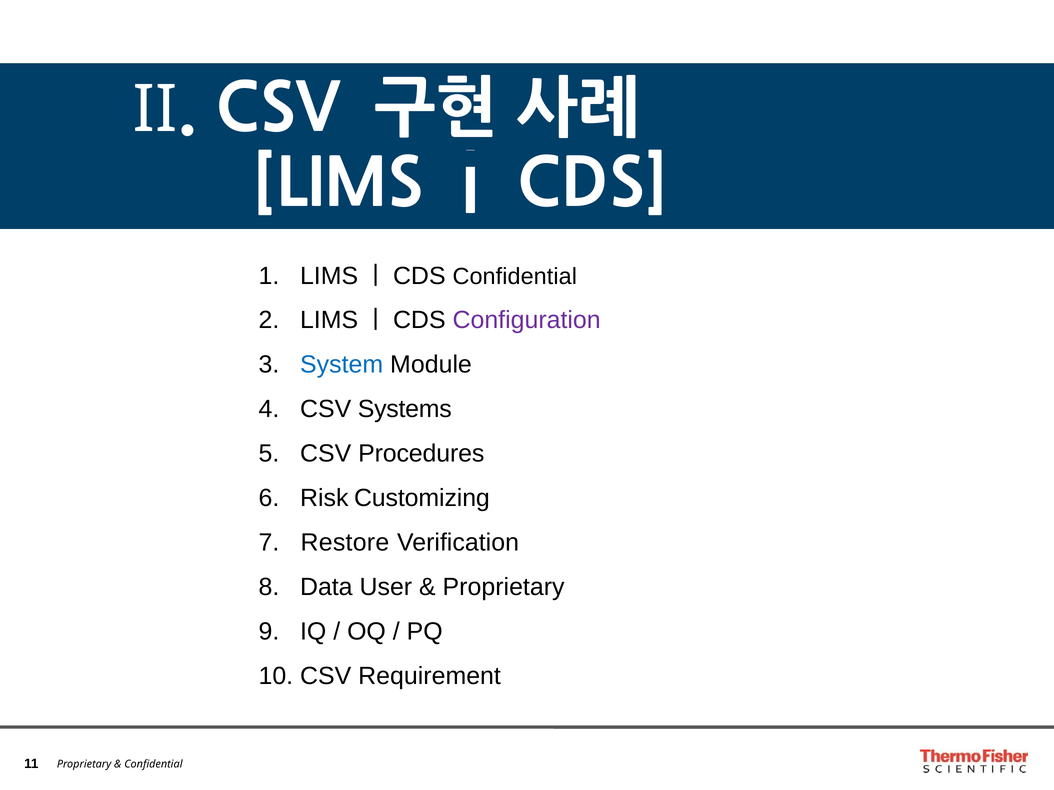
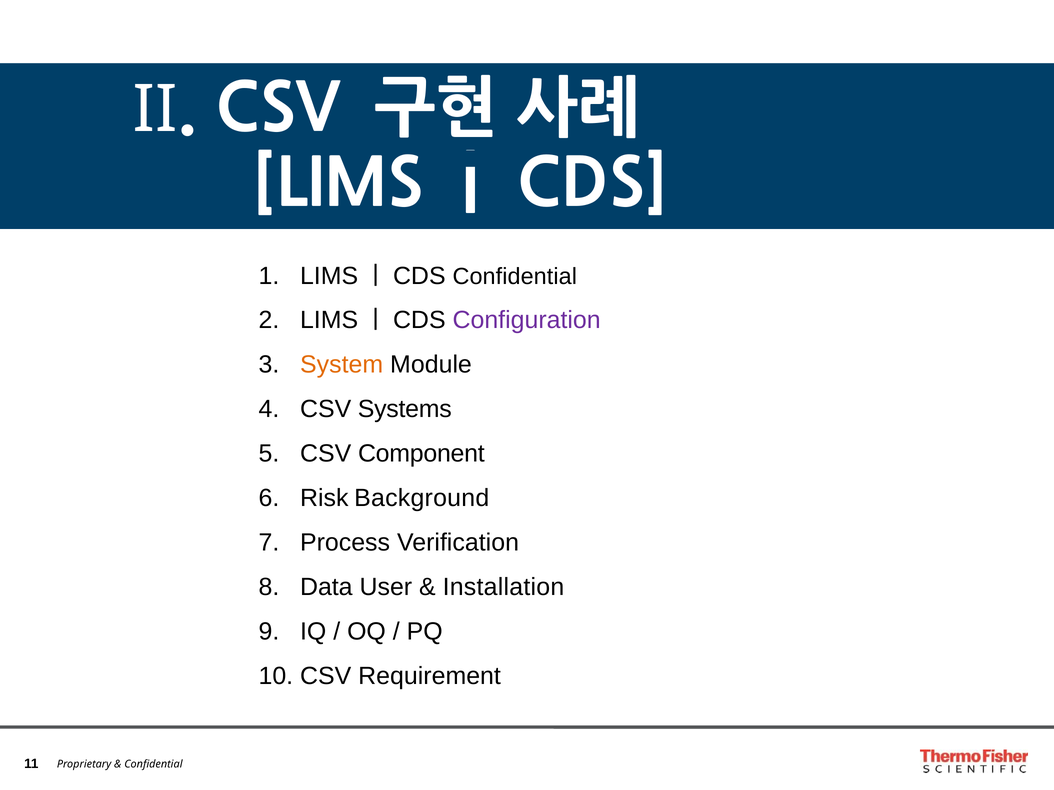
System colour: blue -> orange (342, 365)
Procedures: Procedures -> Component (421, 454)
Customizing: Customizing -> Background (422, 498)
Restore: Restore -> Process (345, 543)
Proprietary: Proprietary -> Installation (503, 587)
